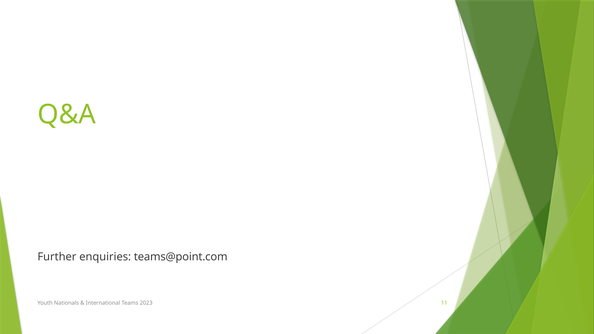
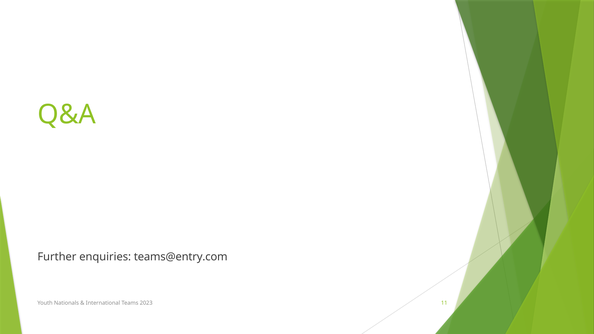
teams@point.com: teams@point.com -> teams@entry.com (181, 257)
